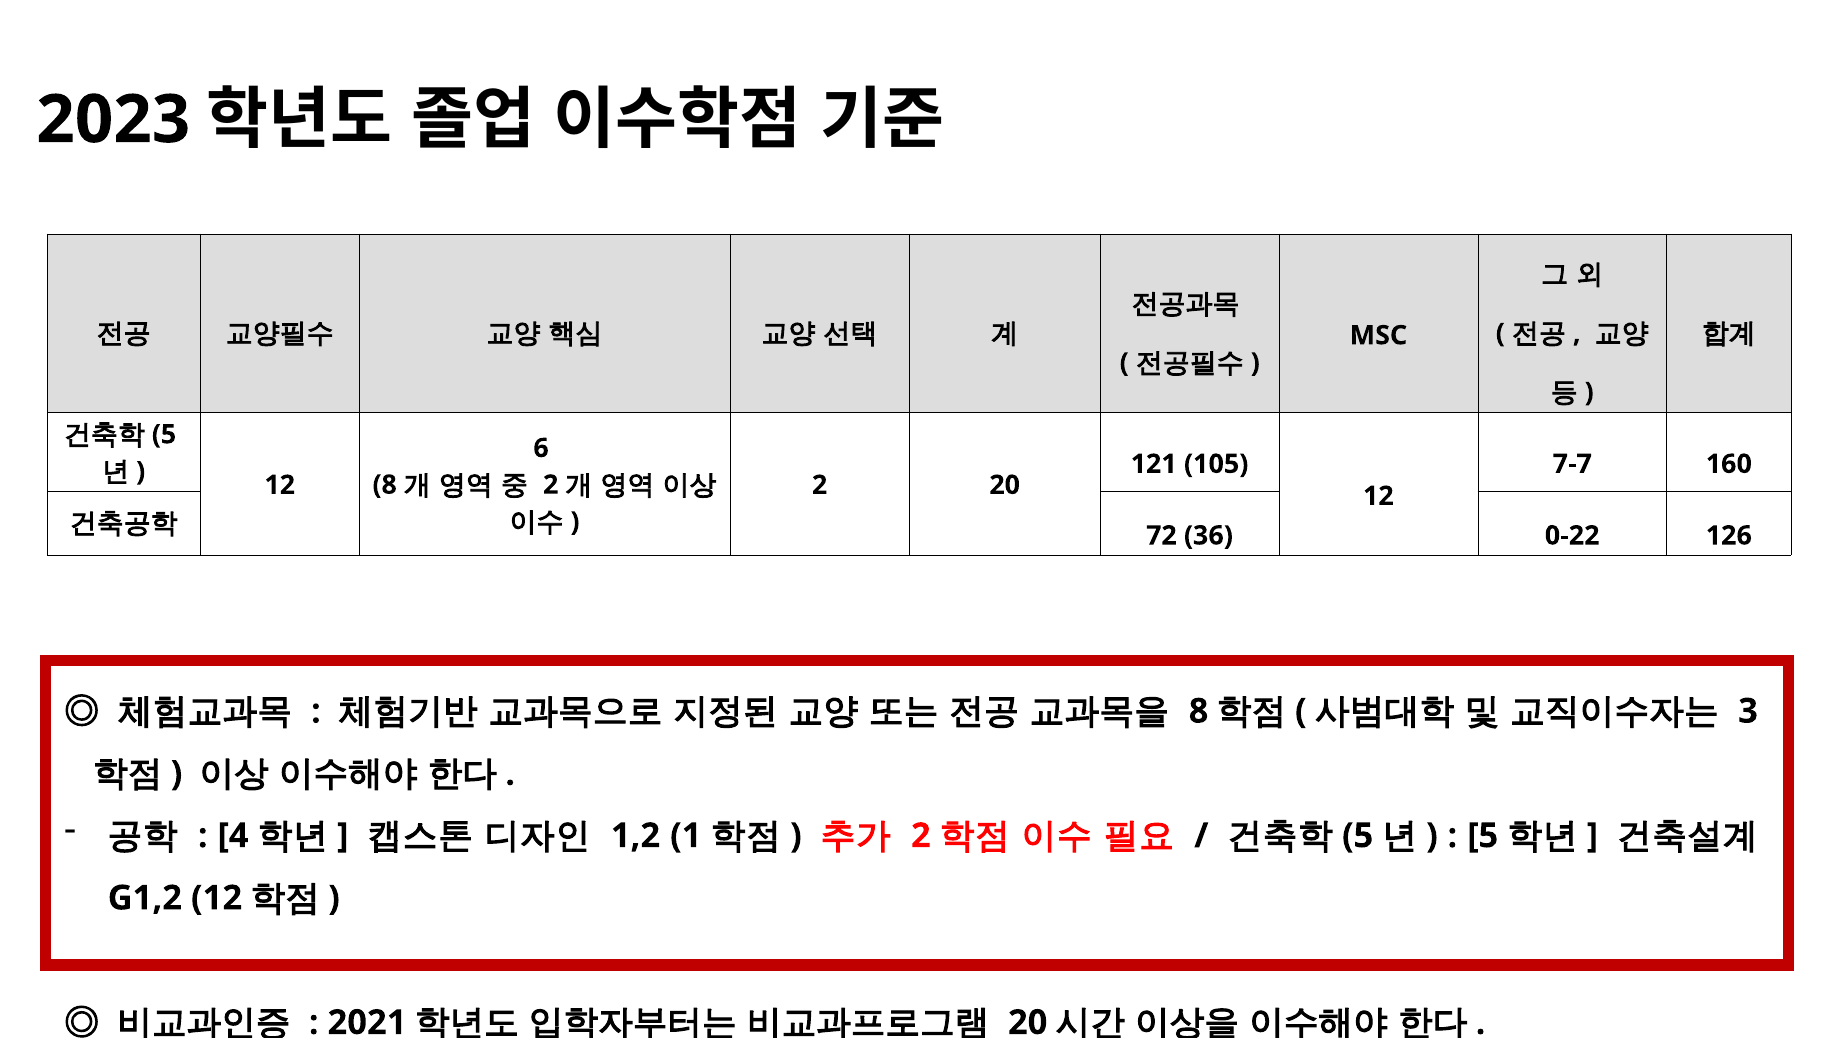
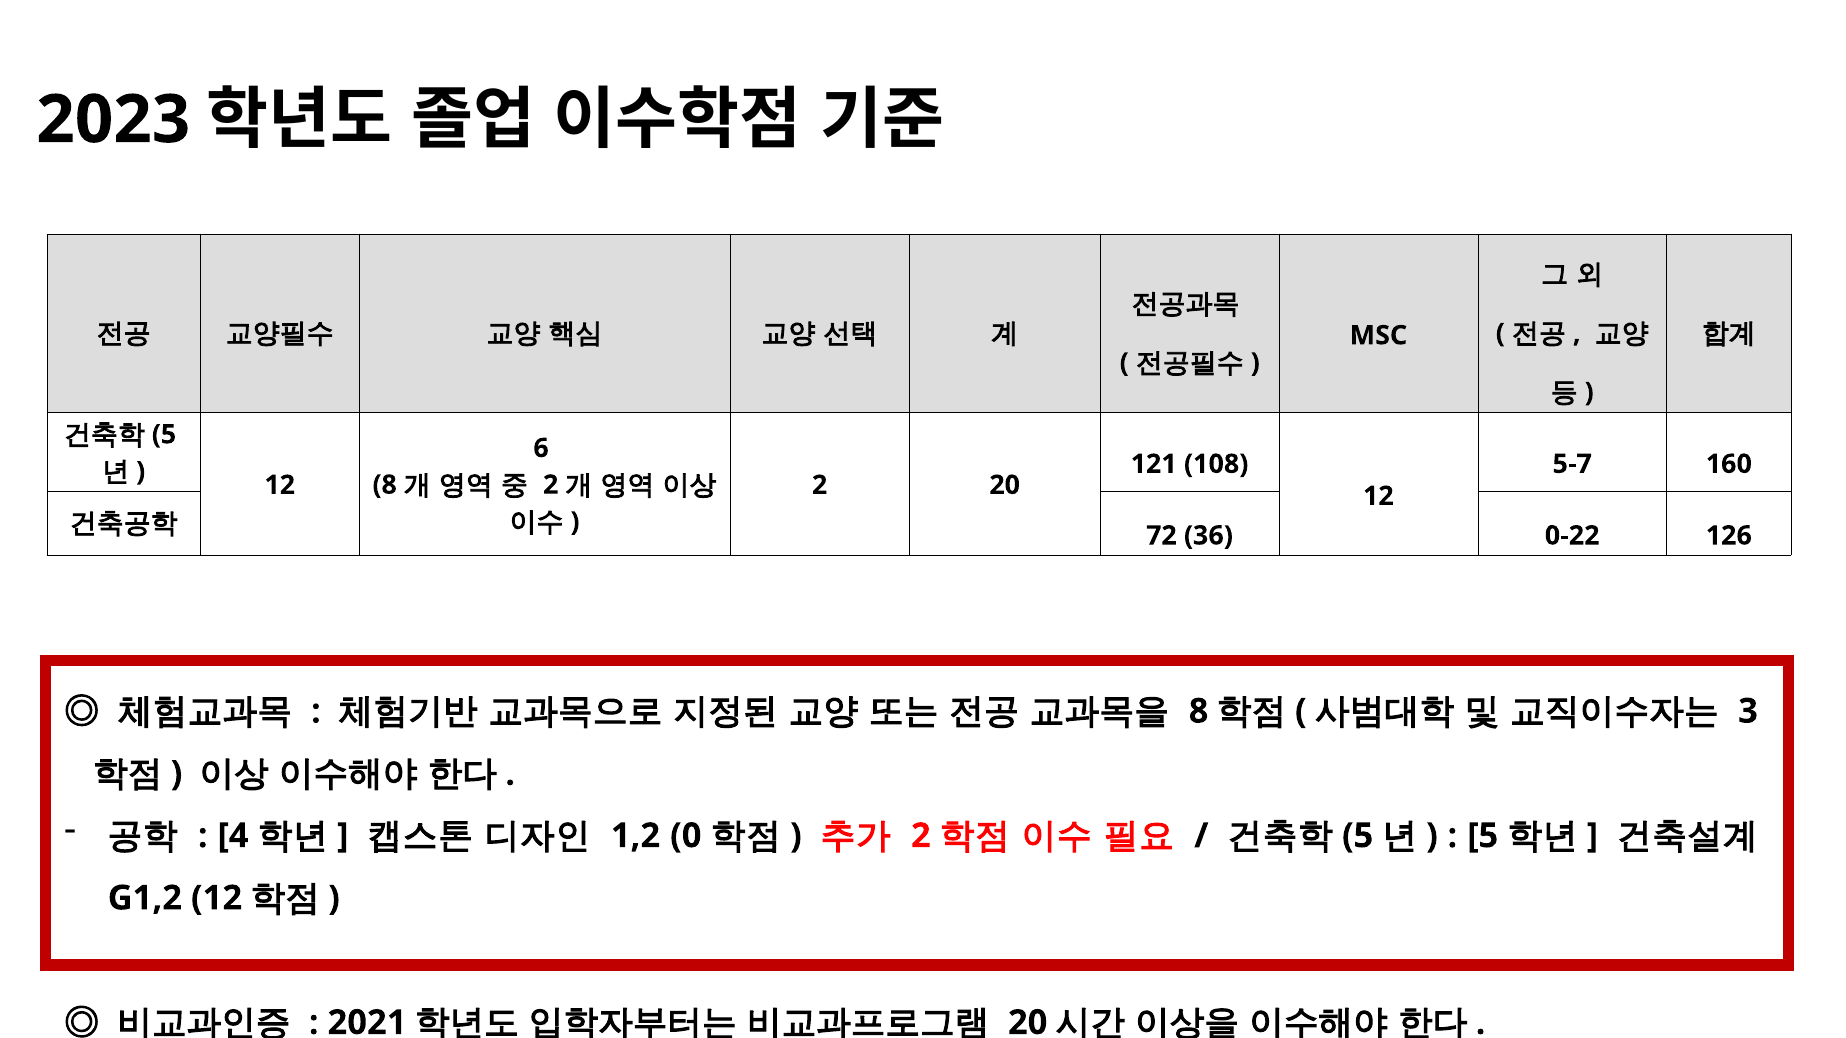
105: 105 -> 108 (1216, 464)
7-7: 7-7 -> 5-7 (1572, 464)
1: 1 -> 0 (686, 836)
